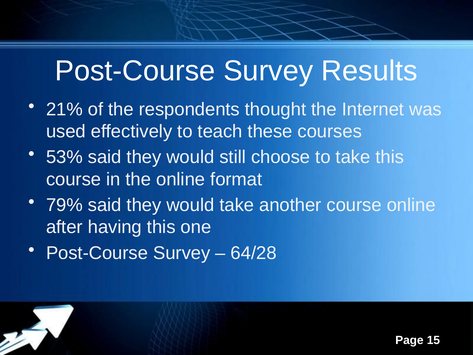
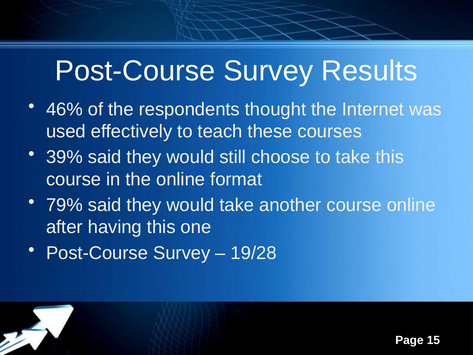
21%: 21% -> 46% (64, 109)
53%: 53% -> 39% (64, 157)
64/28: 64/28 -> 19/28 (254, 253)
